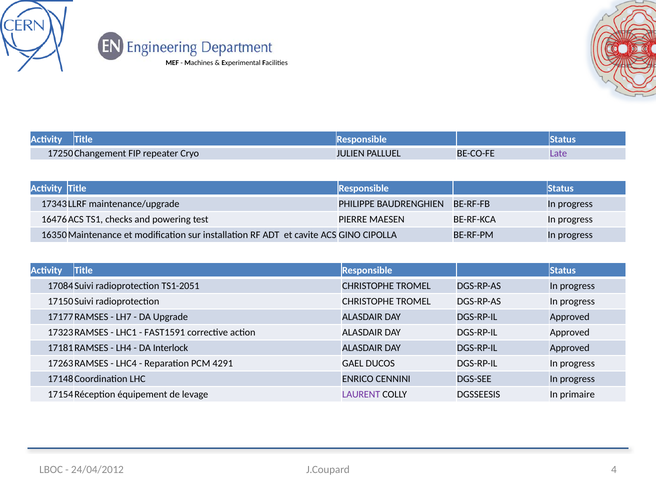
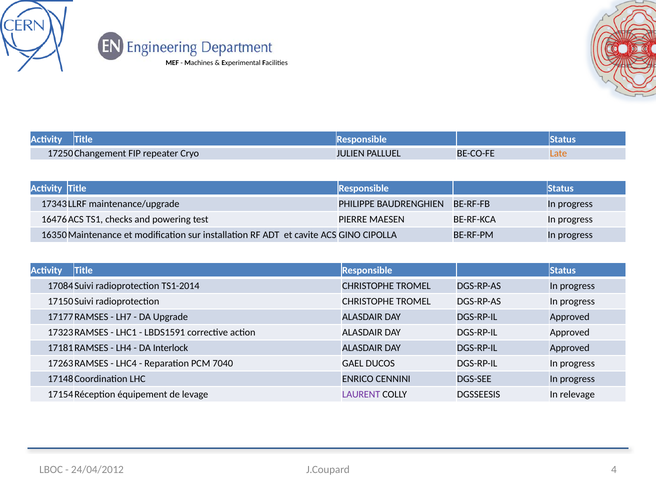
Late colour: purple -> orange (558, 154)
TS1-2051: TS1-2051 -> TS1-2014 (181, 286)
FAST1591: FAST1591 -> LBDS1591 (165, 333)
4291: 4291 -> 7040 (223, 364)
primaire: primaire -> relevage (577, 395)
